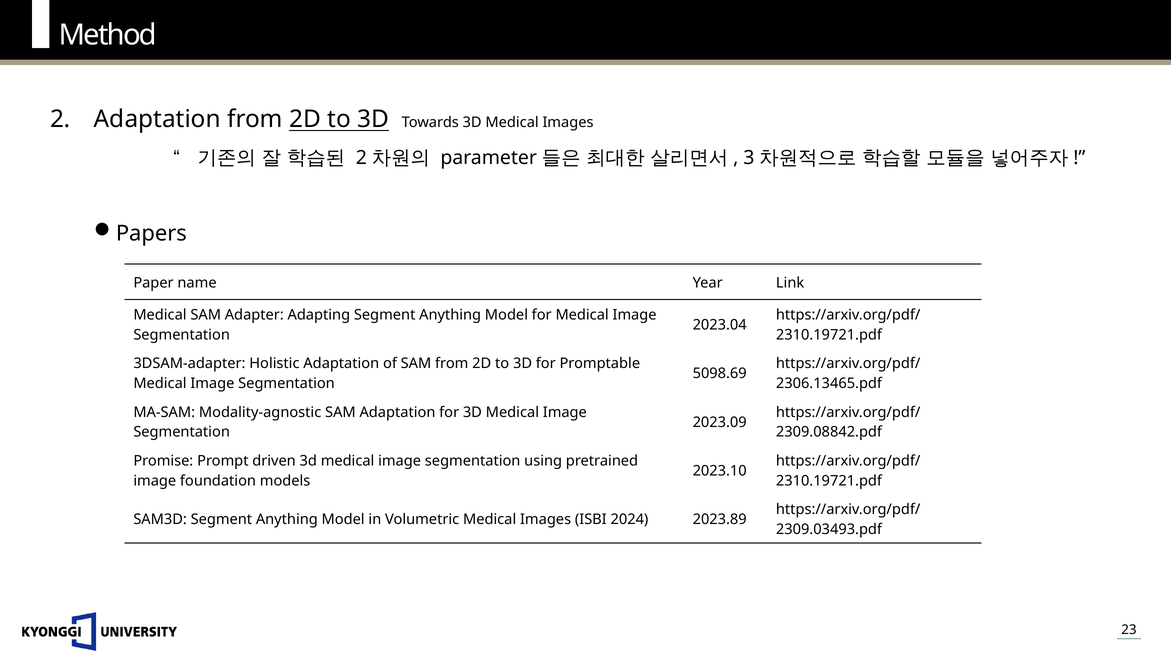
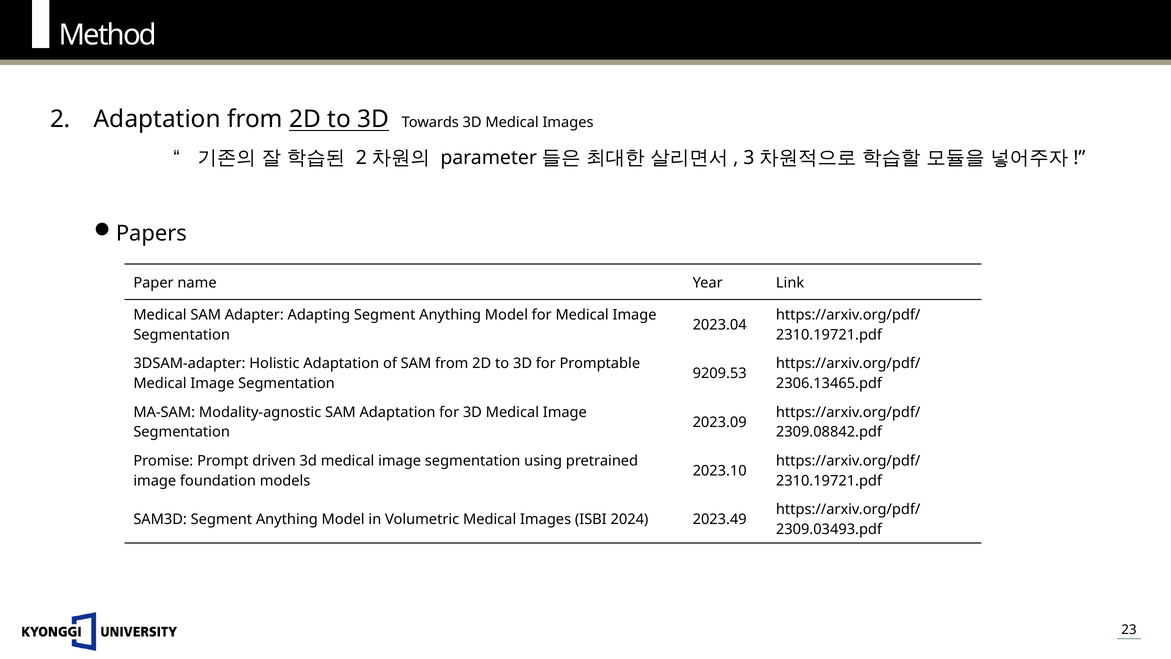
5098.69: 5098.69 -> 9209.53 (720, 373)
2023.89: 2023.89 -> 2023.49 (720, 519)
